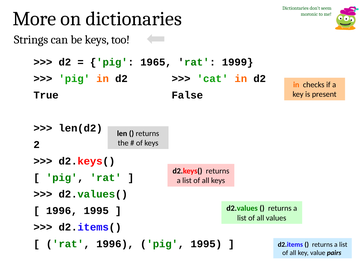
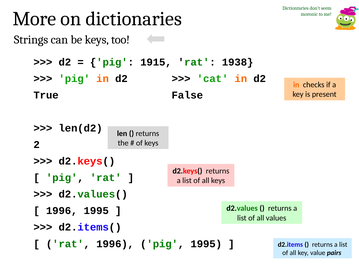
1965: 1965 -> 1915 (156, 62)
1999: 1999 -> 1938 (238, 62)
